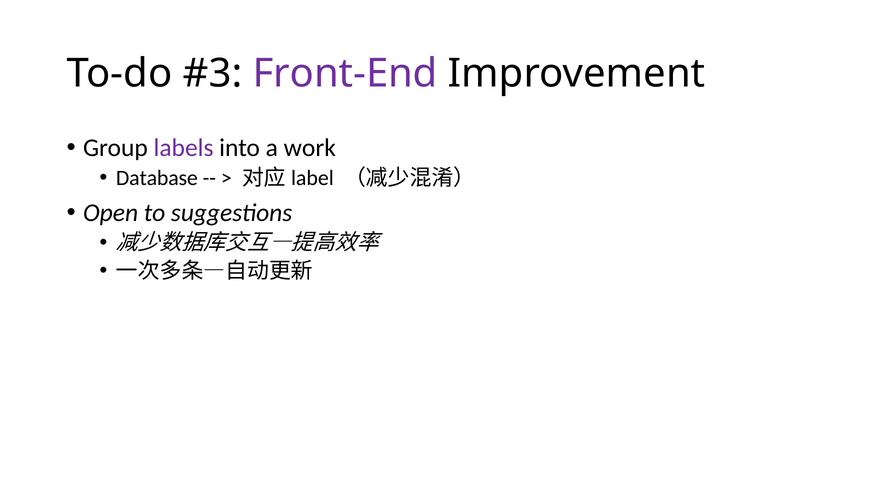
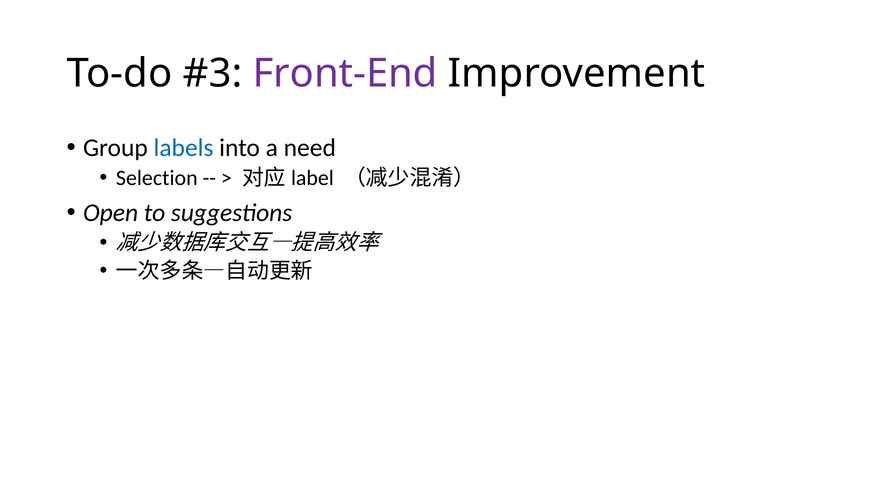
labels colour: purple -> blue (184, 148)
work: work -> need (310, 148)
Database: Database -> Selection (157, 178)
